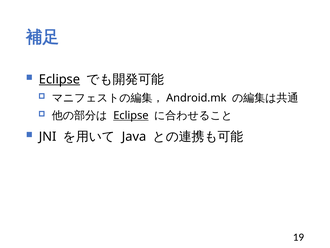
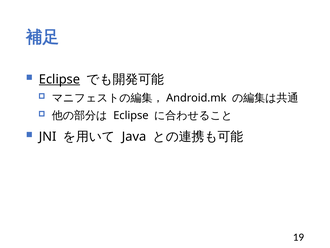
Eclipse underline: present -> none (131, 115)
